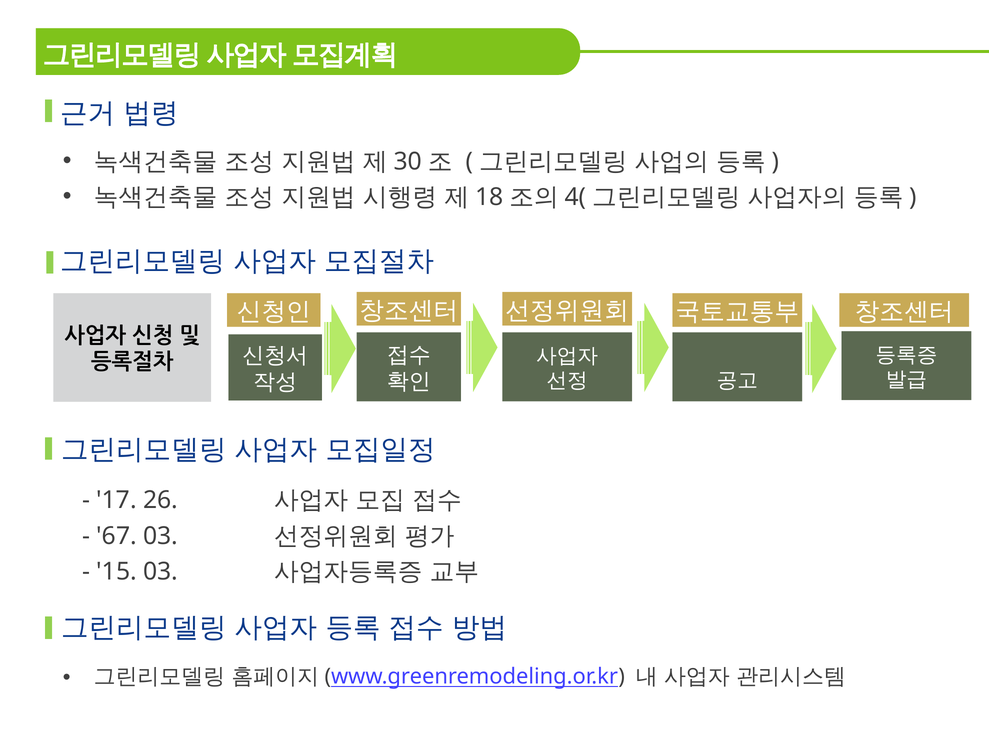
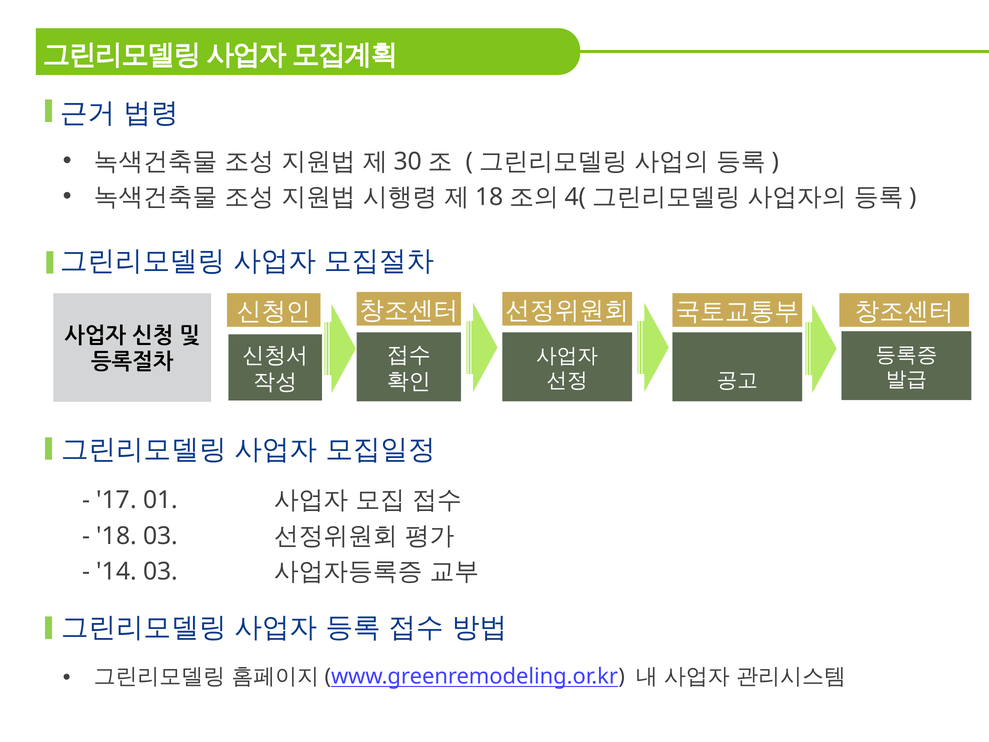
26: 26 -> 01 (161, 500)
67: 67 -> 18 (117, 536)
15: 15 -> 14 (117, 571)
